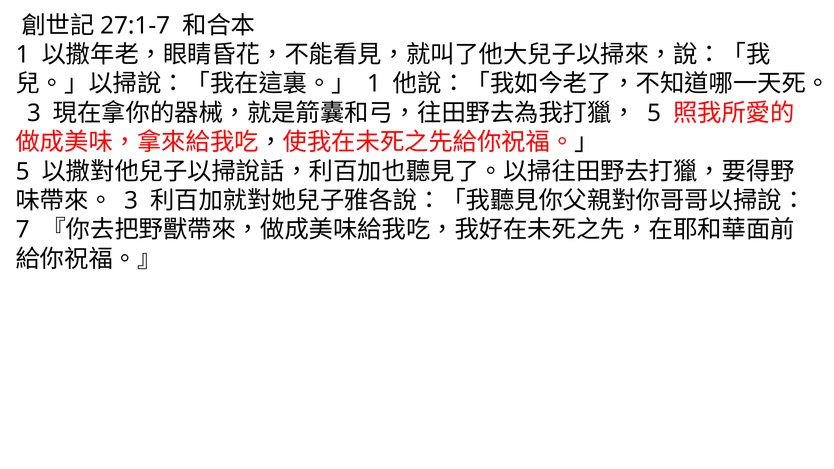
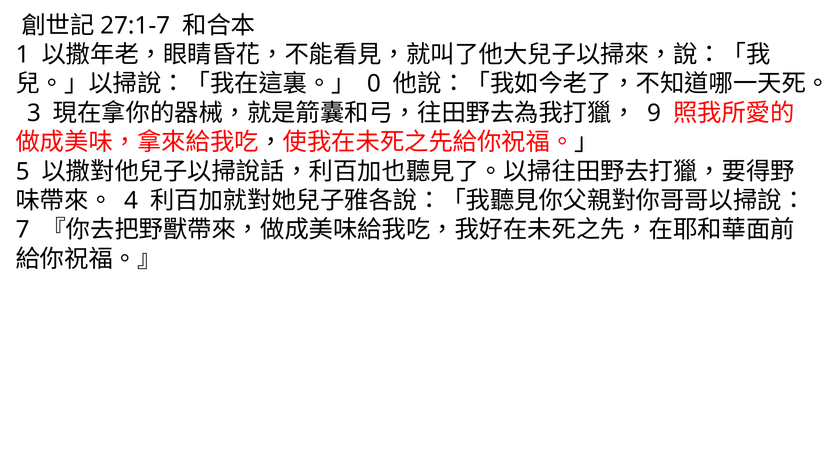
1: 1 -> 0 (374, 84)
5: 5 -> 9 (654, 113)
3: 3 -> 4 (131, 201)
